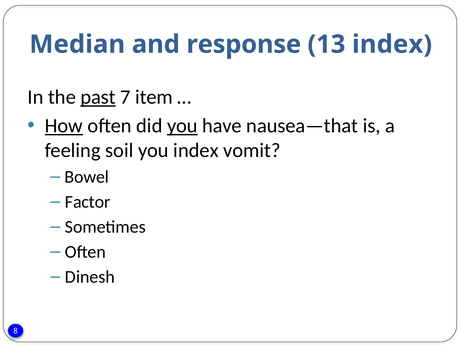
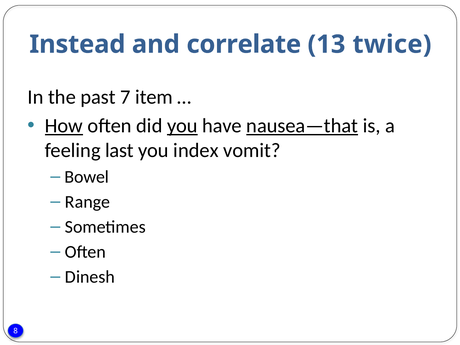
Median: Median -> Instead (77, 44)
response: response -> correlate (244, 44)
13 index: index -> twice (392, 44)
past underline: present -> none (98, 97)
nausea—that underline: none -> present (302, 126)
soil: soil -> last (119, 150)
Factor: Factor -> Range (88, 202)
